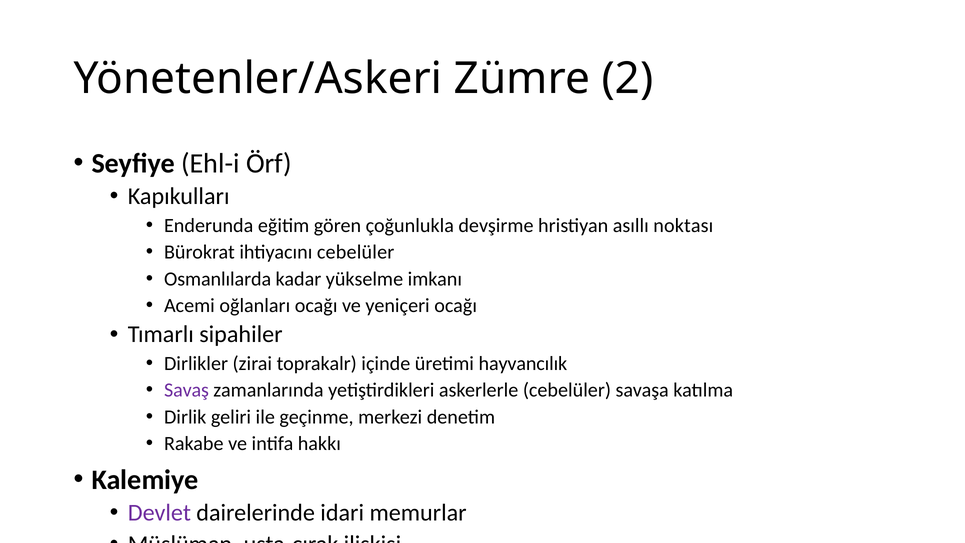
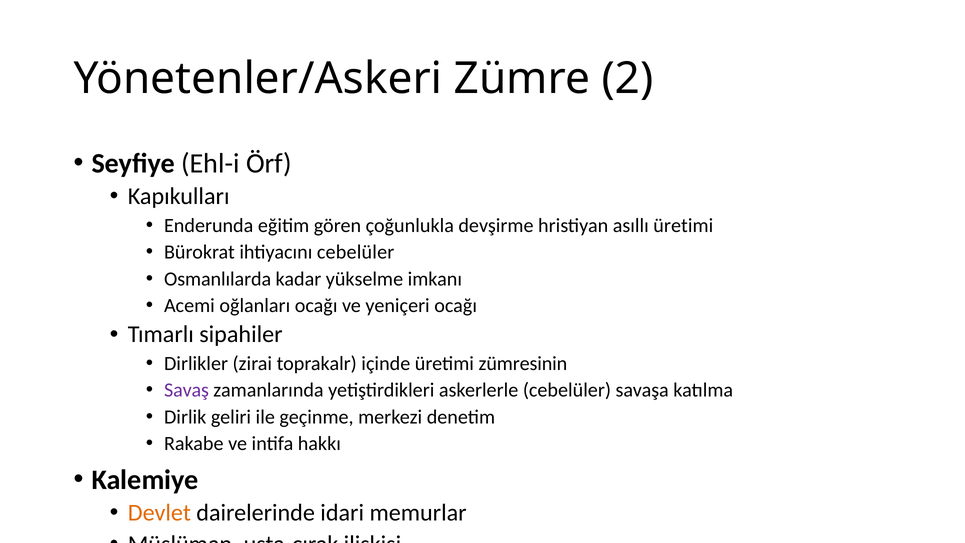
asıllı noktası: noktası -> üretimi (683, 225)
hayvancılık: hayvancılık -> zümresinin (523, 363)
Devlet colour: purple -> orange (159, 513)
